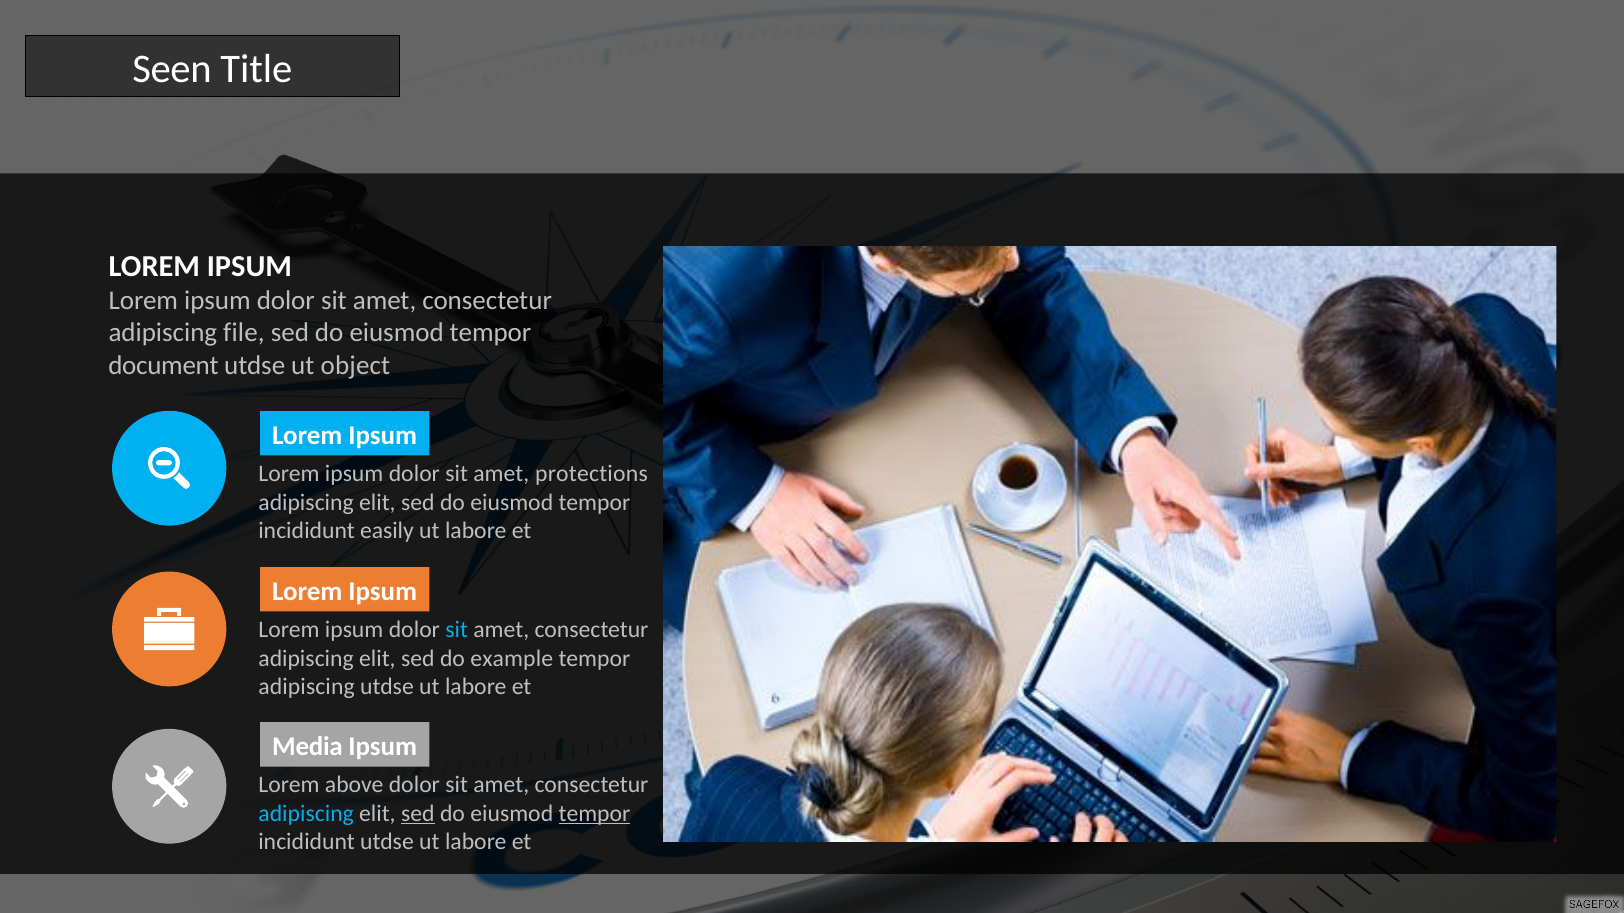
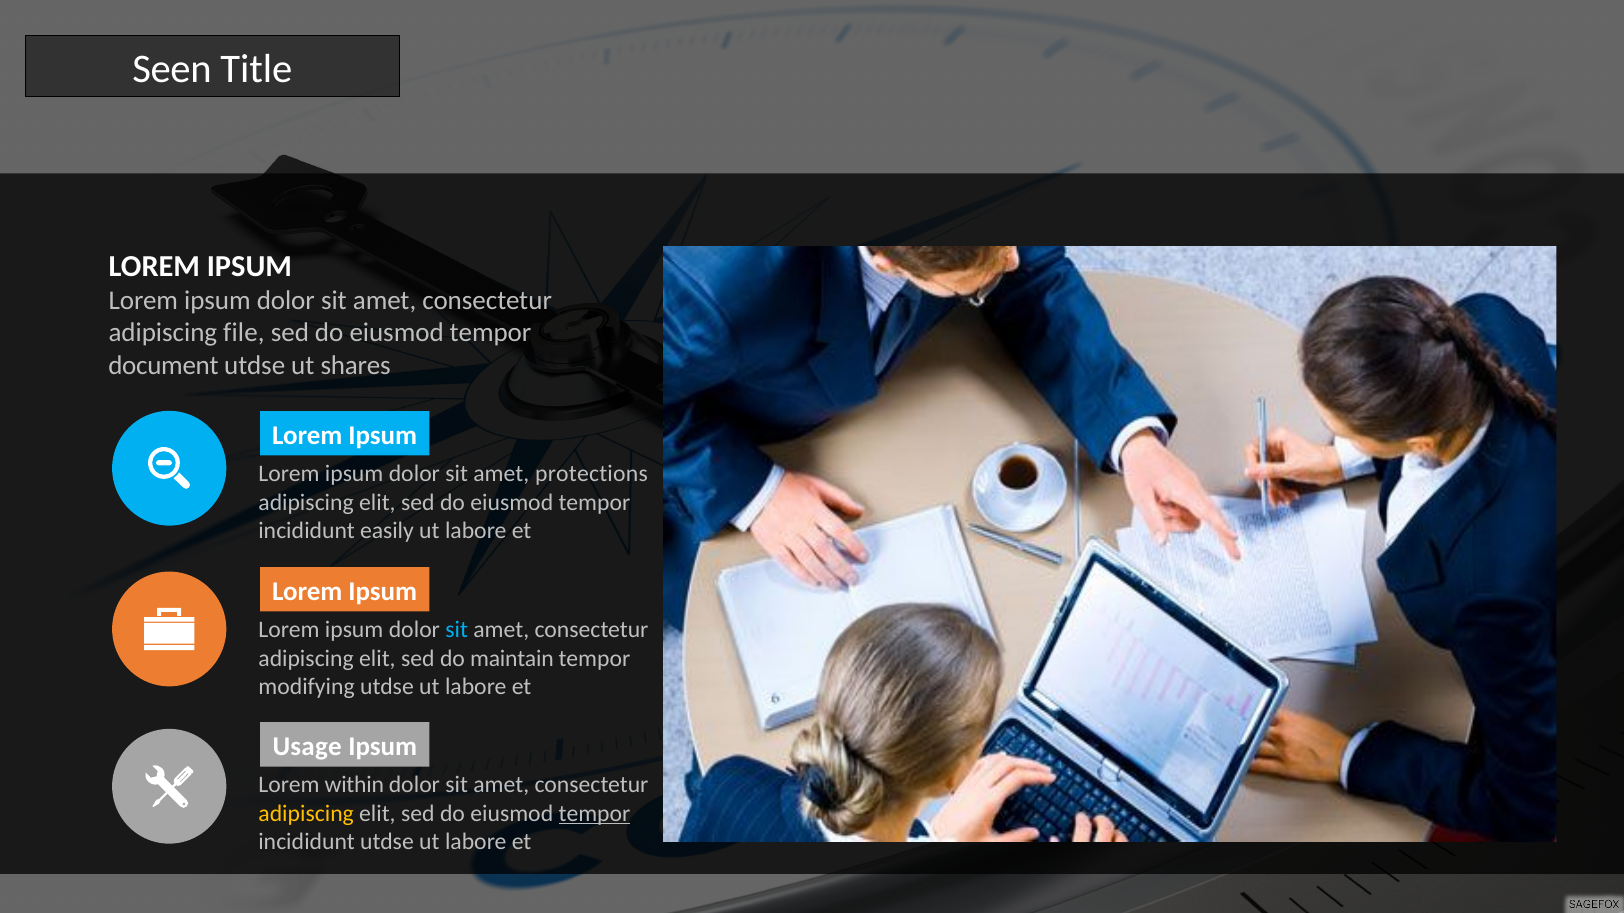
object: object -> shares (356, 365)
example: example -> maintain (512, 659)
adipiscing: adipiscing -> modifying (307, 687)
Media: Media -> Usage (307, 747)
above: above -> within (354, 786)
adipiscing colour: light blue -> yellow (306, 814)
sed underline: present -> none (418, 814)
